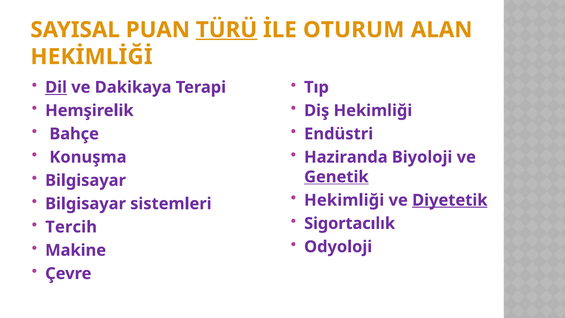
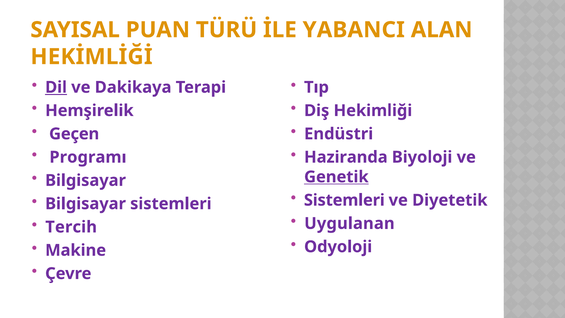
TÜRÜ underline: present -> none (227, 30)
OTURUM: OTURUM -> YABANCI (354, 30)
Bahçe: Bahçe -> Geçen (74, 134)
Konuşma: Konuşma -> Programı (88, 157)
Hekimliği: Hekimliği -> Sistemleri (344, 200)
Diyetetik underline: present -> none (450, 200)
Sigortacılık: Sigortacılık -> Uygulanan (349, 223)
